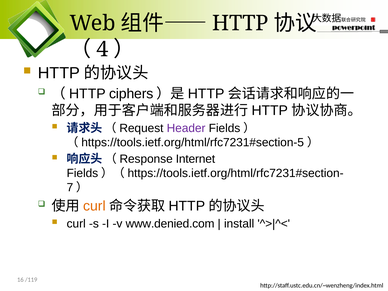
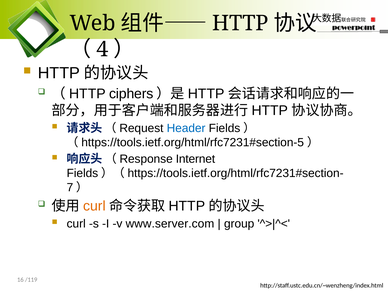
Header colour: purple -> blue (186, 128)
www.denied.com: www.denied.com -> www.server.com (170, 224)
install: install -> group (239, 224)
